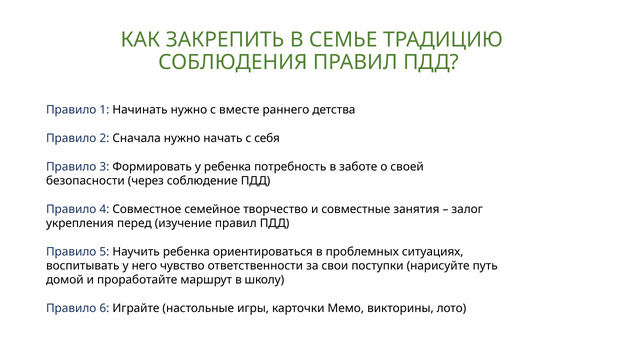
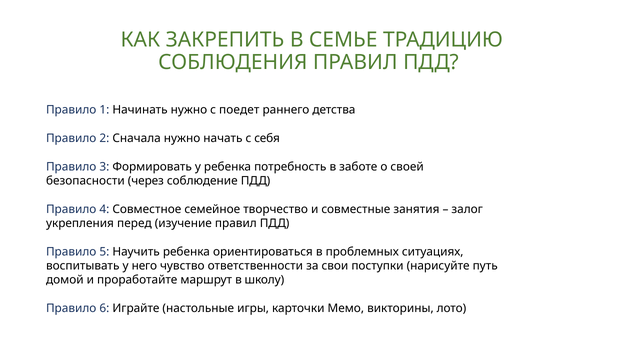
вместе: вместе -> поедет (239, 110)
